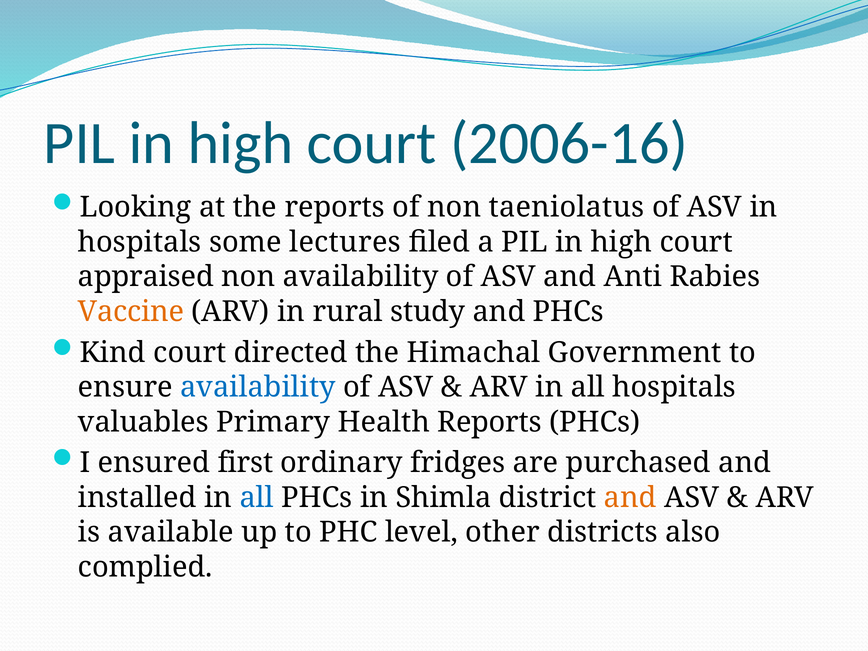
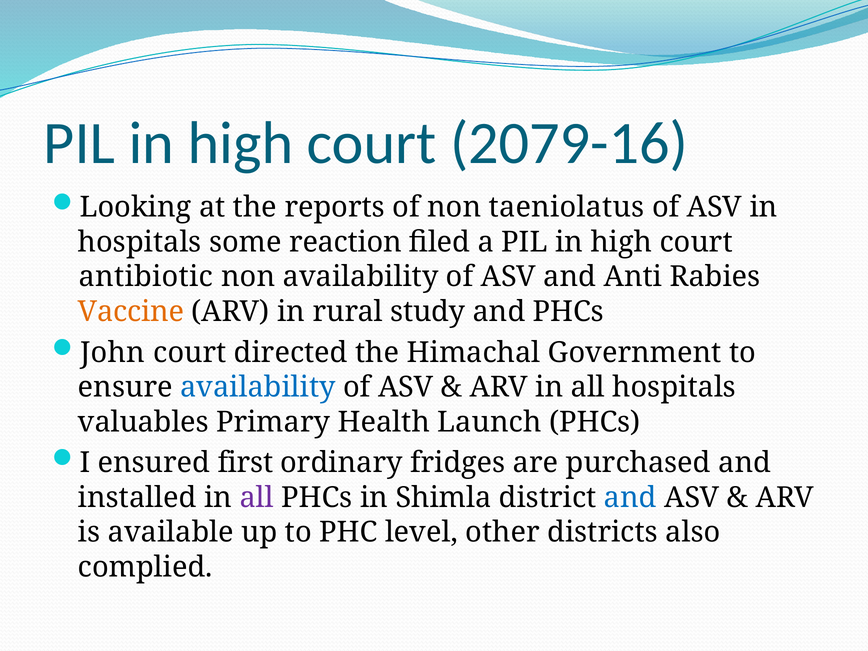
2006-16: 2006-16 -> 2079-16 (569, 143)
lectures: lectures -> reaction (345, 242)
appraised: appraised -> antibiotic (146, 277)
Kind: Kind -> John (113, 353)
Health Reports: Reports -> Launch (489, 422)
all colour: blue -> purple (257, 498)
and colour: orange -> blue (630, 498)
